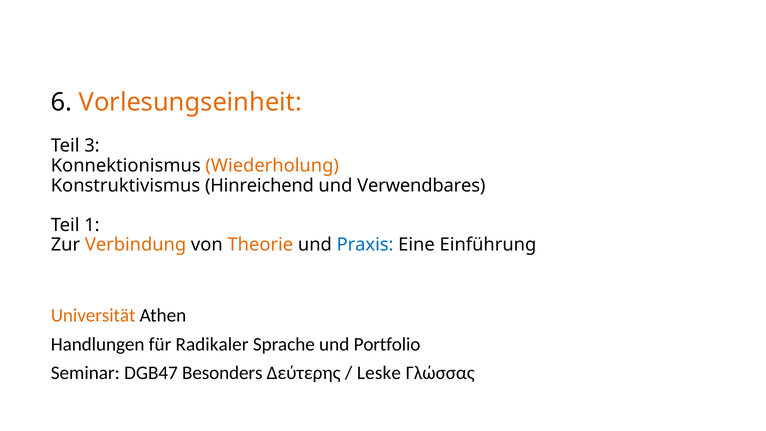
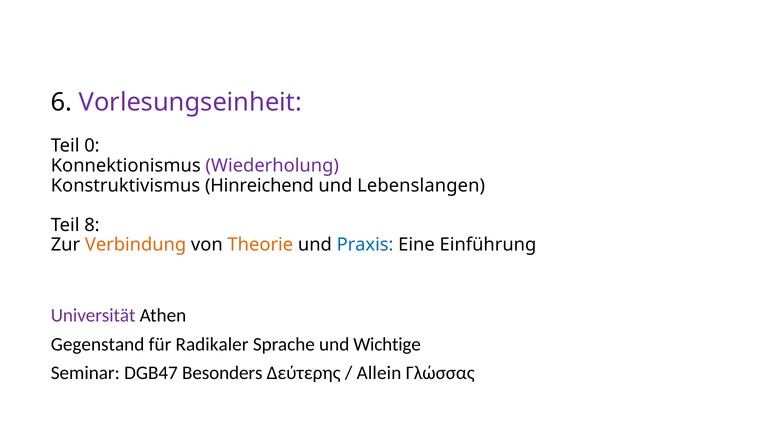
Vorlesungseinheit colour: orange -> purple (190, 102)
3: 3 -> 0 (92, 146)
Wiederholung colour: orange -> purple (272, 166)
Verwendbares: Verwendbares -> Lebenslangen (421, 185)
1: 1 -> 8 (92, 225)
Universität colour: orange -> purple (93, 315)
Handlungen: Handlungen -> Gegenstand (98, 344)
Portfolio: Portfolio -> Wichtige (387, 344)
Leske: Leske -> Allein (379, 373)
